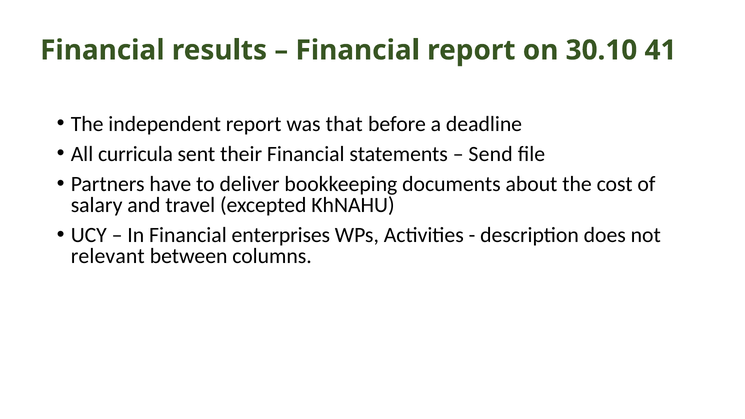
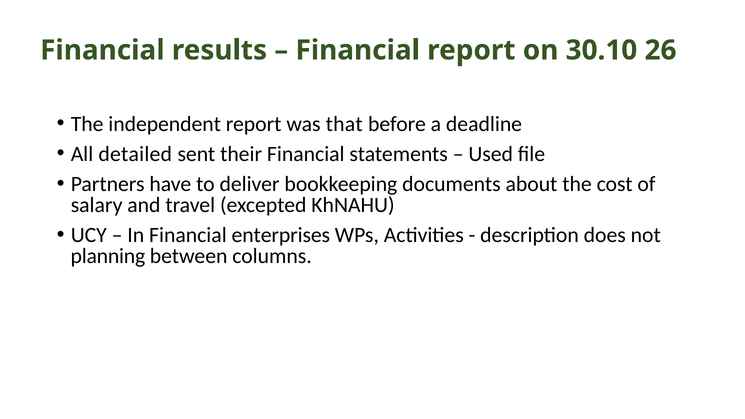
41: 41 -> 26 (661, 50)
curricula: curricula -> detailed (135, 154)
Send: Send -> Used (491, 154)
relevant: relevant -> planning (108, 256)
